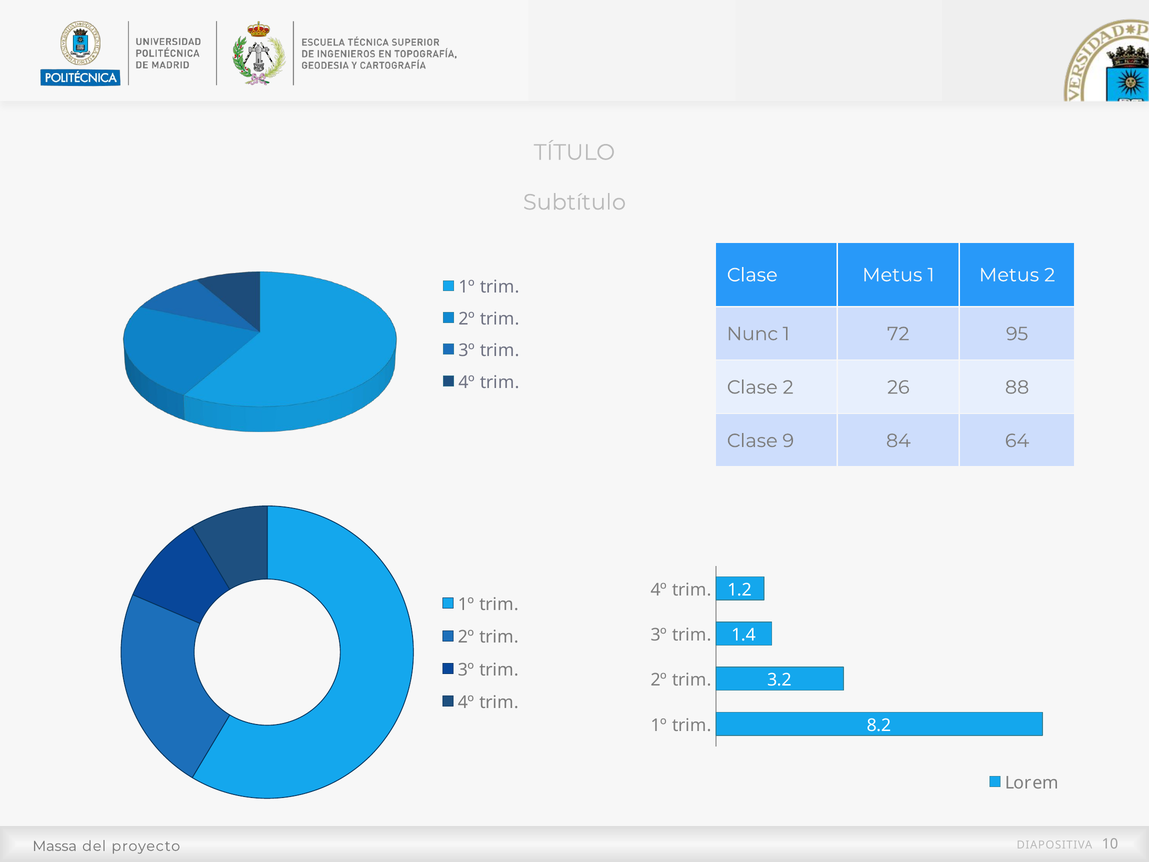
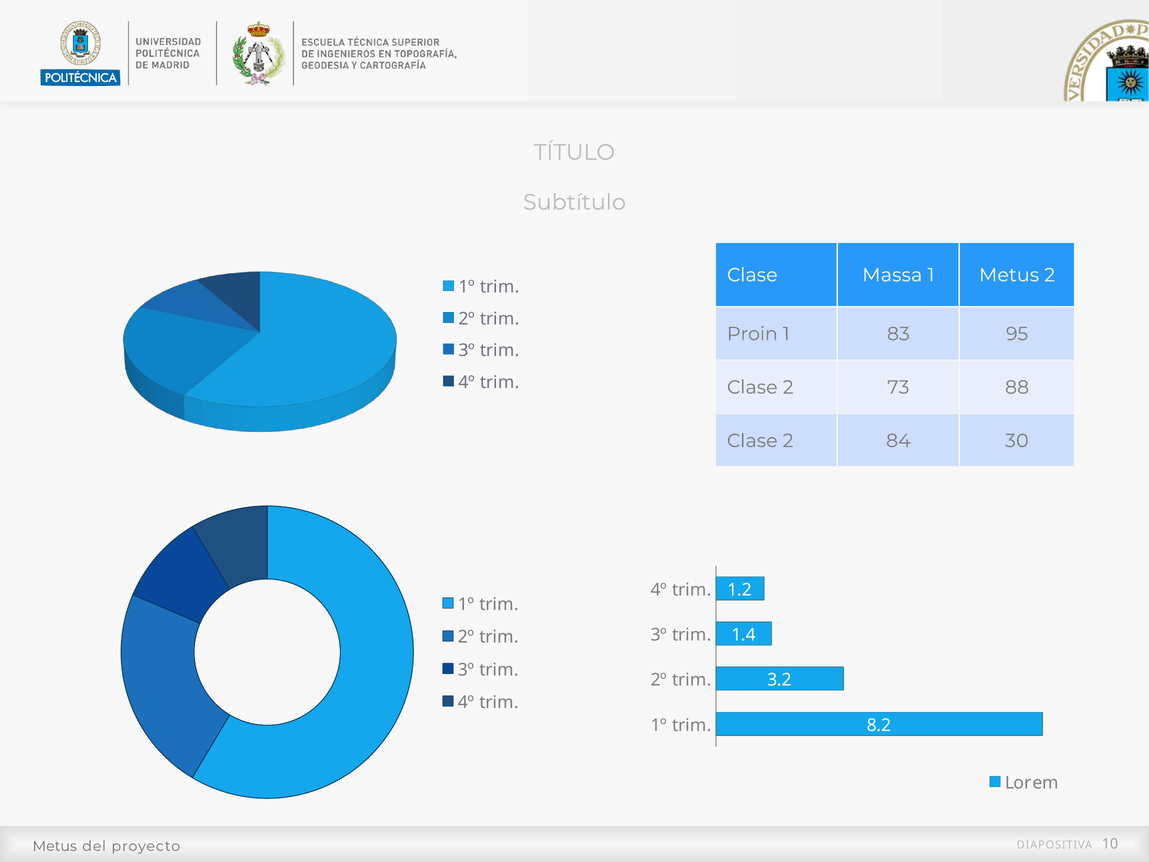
Clase Metus: Metus -> Massa (892, 275)
Nunc: Nunc -> Proin (752, 334)
72: 72 -> 83 (898, 334)
26: 26 -> 73 (898, 387)
9: 9 -> 2 (788, 441)
64: 64 -> 30 (1017, 441)
Massa: Massa -> Metus (55, 846)
